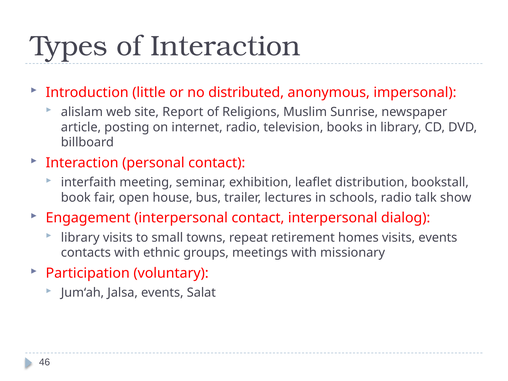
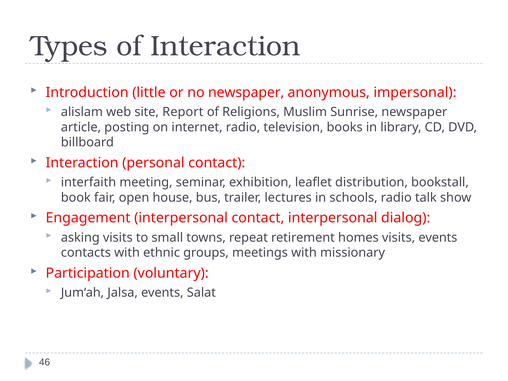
no distributed: distributed -> newspaper (246, 92)
library: library -> asking (80, 238)
